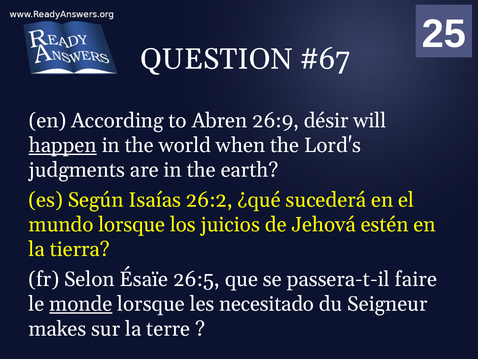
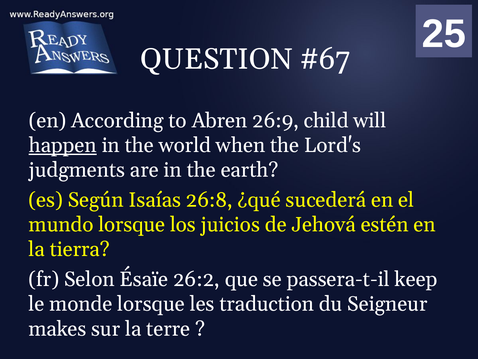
désir: désir -> child (326, 120)
26:2: 26:2 -> 26:8 (209, 200)
26:5: 26:5 -> 26:2 (196, 279)
faire: faire -> keep (416, 279)
monde underline: present -> none (81, 304)
necesitado: necesitado -> traduction (267, 304)
